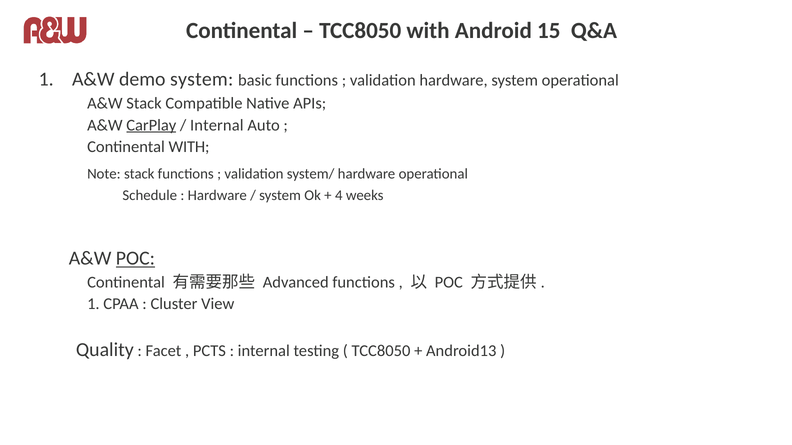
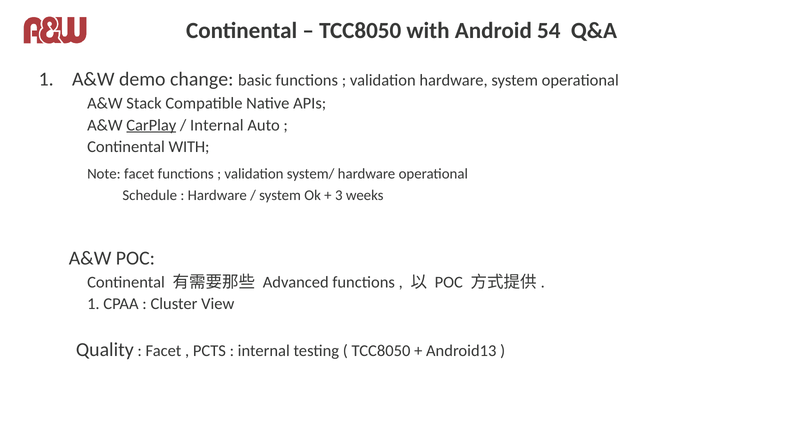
15: 15 -> 54 (549, 30)
demo system: system -> change (202, 79)
Note stack: stack -> facet (139, 174)
4: 4 -> 3 (339, 196)
POC underline: present -> none (135, 259)
